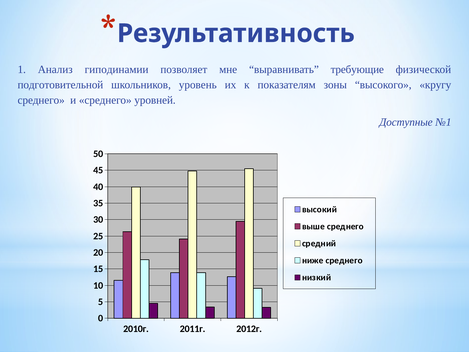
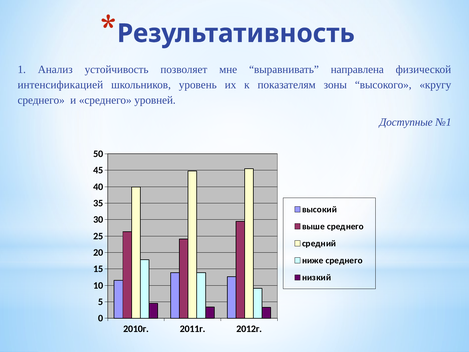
гиподинамии: гиподинамии -> устойчивость (117, 69)
требующие: требующие -> направлена (357, 69)
подготовительной: подготовительной -> интенсификацией (60, 85)
